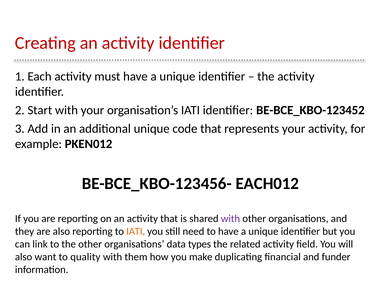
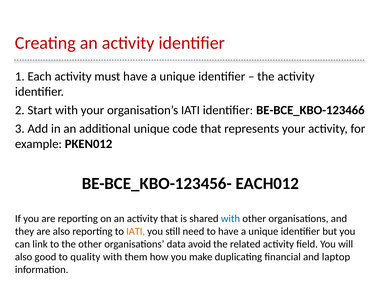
BE-BCE_KBO-123452: BE-BCE_KBO-123452 -> BE-BCE_KBO-123466 (310, 110)
with colour: purple -> blue (230, 219)
types: types -> avoid (200, 244)
want: want -> good (45, 257)
funder: funder -> laptop (336, 257)
